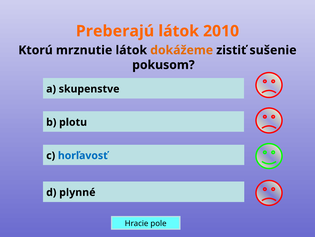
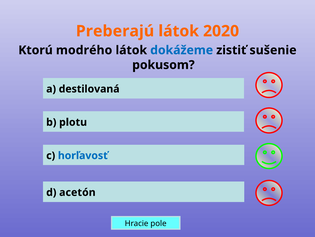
2010: 2010 -> 2020 (221, 31)
mrznutie: mrznutie -> modrého (84, 50)
dokážeme colour: orange -> blue (182, 50)
skupenstve: skupenstve -> destilovaná (89, 89)
plynné: plynné -> acetón (77, 192)
